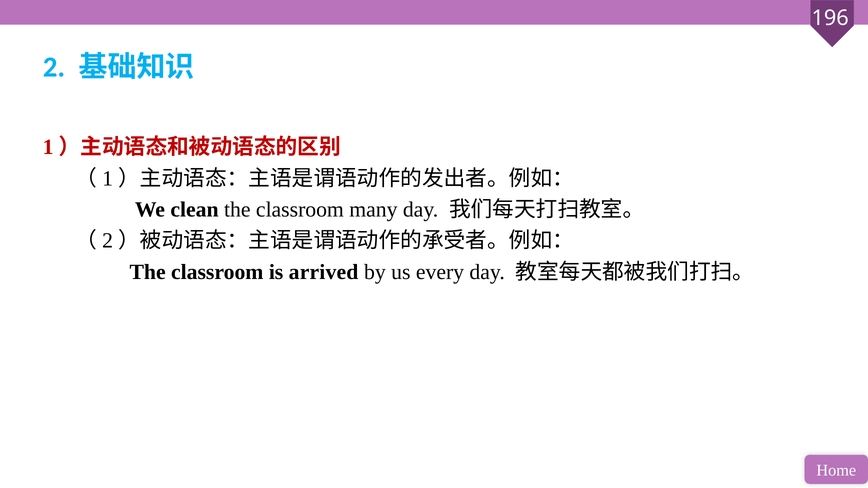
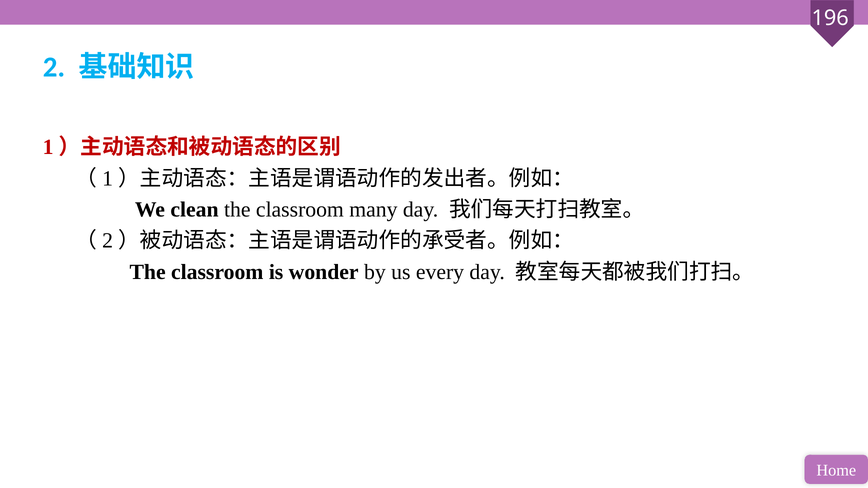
arrived: arrived -> wonder (324, 272)
